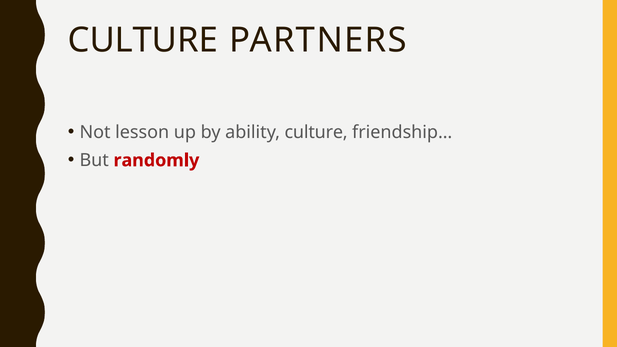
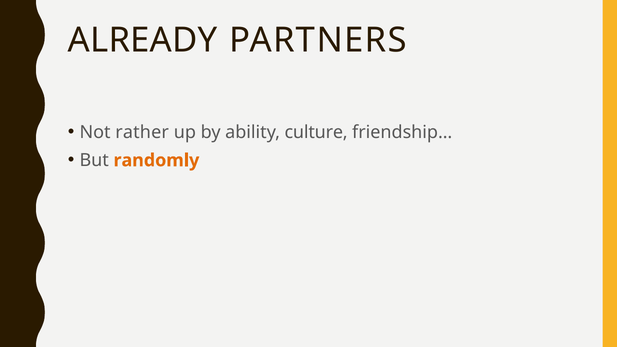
CULTURE: CULTURE -> ALREADY (143, 40)
lesson: lesson -> rather (142, 132)
randomly colour: red -> orange (156, 160)
